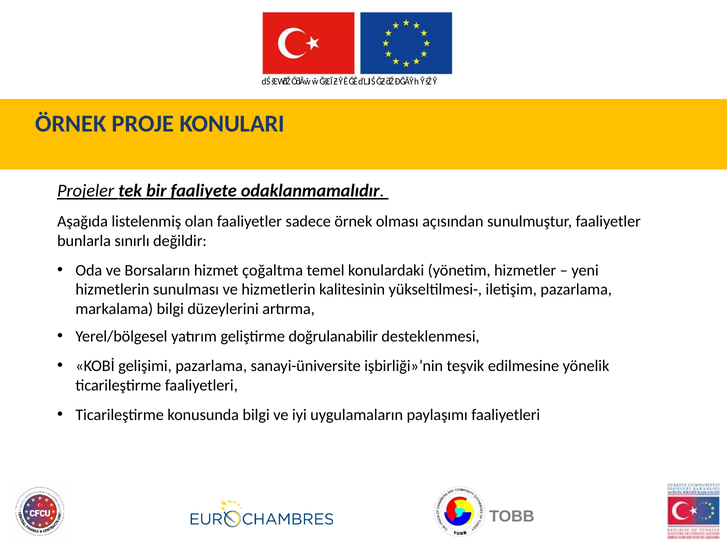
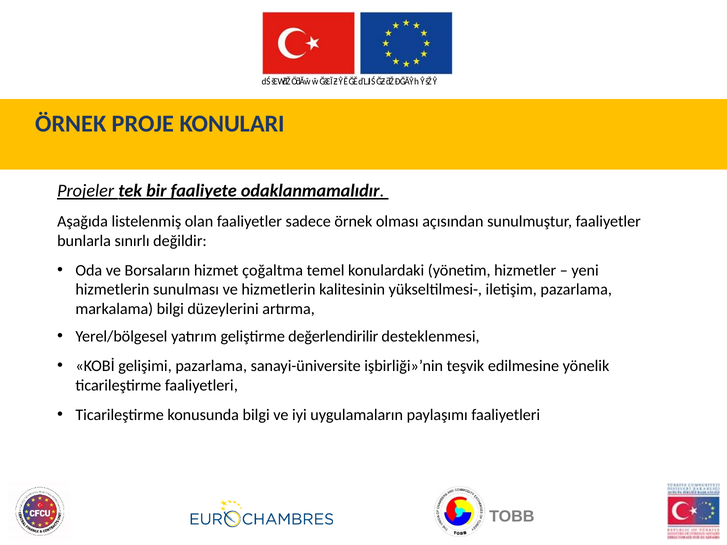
doğrulanabilir: doğrulanabilir -> değerlendirilir (333, 336)
